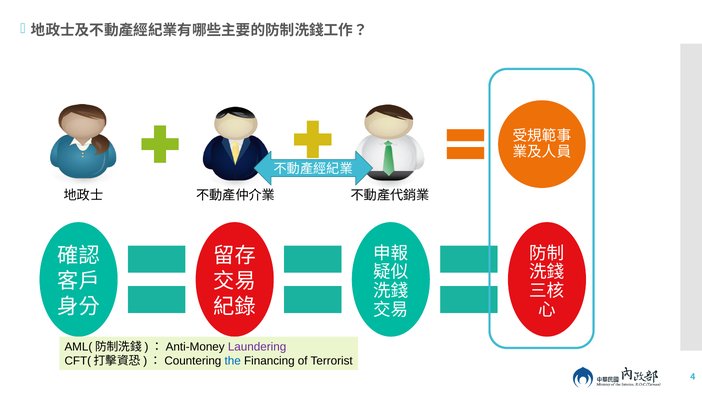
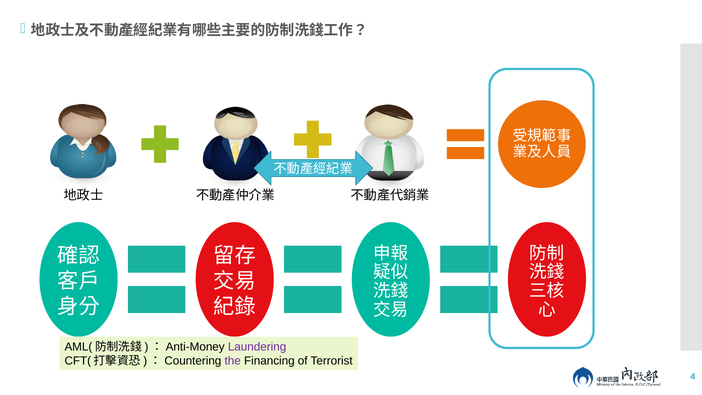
the colour: blue -> purple (233, 361)
